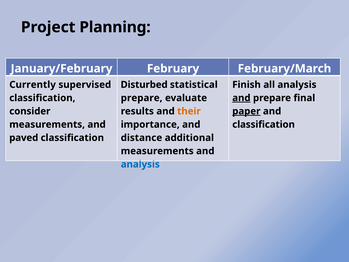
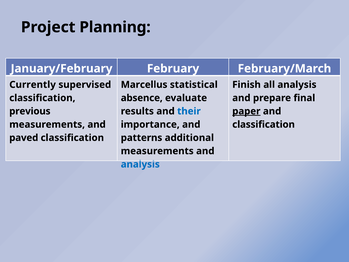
Disturbed: Disturbed -> Marcellus (144, 85)
prepare: prepare -> absence (142, 98)
and underline: present -> none (241, 98)
consider: consider -> previous (30, 111)
their colour: orange -> blue (189, 111)
distance: distance -> patterns (142, 138)
